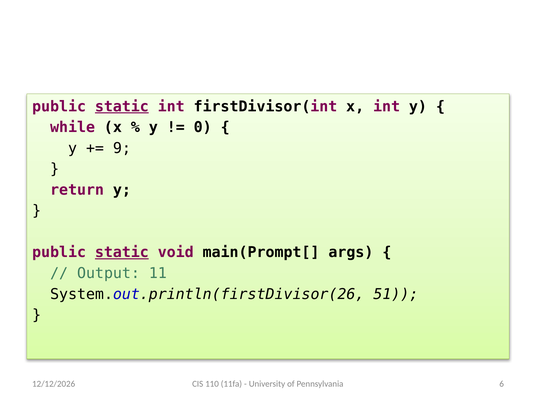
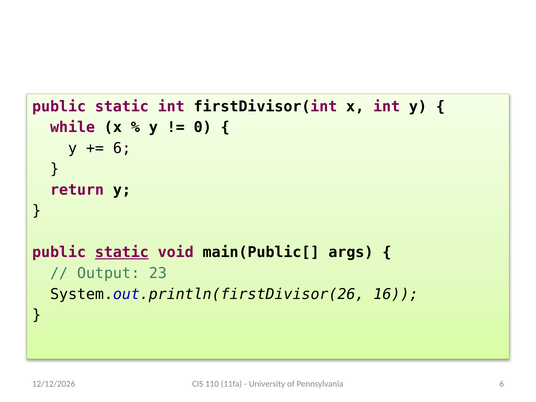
static underline: present -> none (122, 106)
9: 9 -> 6 (122, 148)
main(Prompt[: main(Prompt[ -> main(Public[ (261, 252)
11: 11 -> 23 (158, 273)
51: 51 -> 16 (396, 294)
